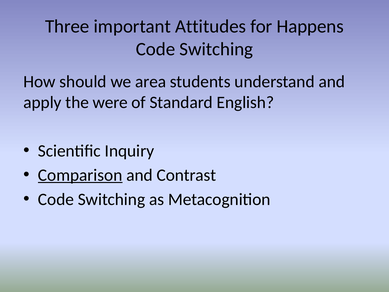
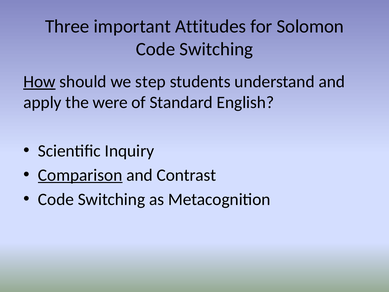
Happens: Happens -> Solomon (310, 26)
How underline: none -> present (39, 82)
area: area -> step (151, 82)
